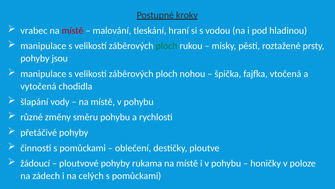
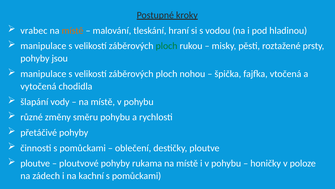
místě colour: red -> orange (73, 30)
žádoucí: žádoucí -> ploutve (35, 163)
celých: celých -> kachní (91, 175)
